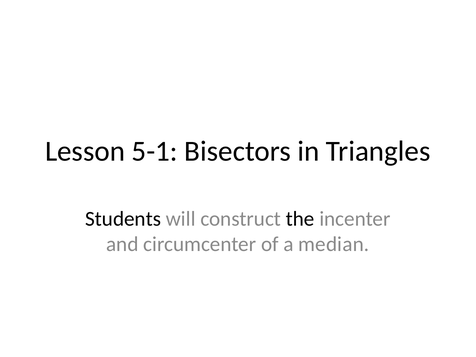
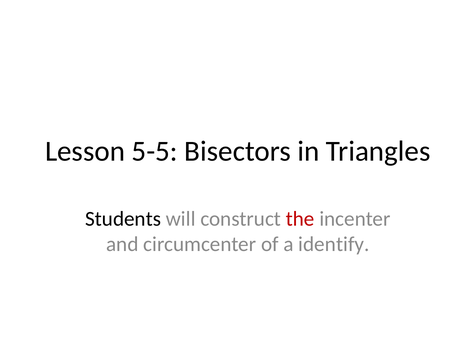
5-1: 5-1 -> 5-5 (155, 151)
the colour: black -> red (300, 219)
median: median -> identify (334, 244)
